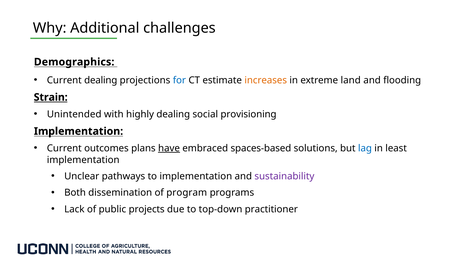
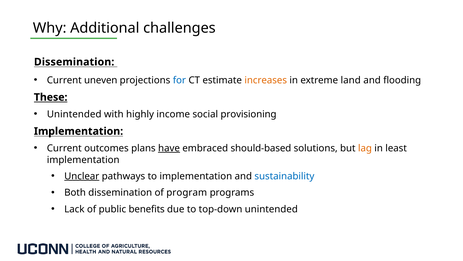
Demographics: Demographics -> Dissemination (74, 62)
Current dealing: dealing -> uneven (101, 80)
Strain: Strain -> These (51, 97)
highly dealing: dealing -> income (173, 114)
spaces-based: spaces-based -> should-based (261, 148)
lag colour: blue -> orange (365, 148)
Unclear underline: none -> present (82, 176)
sustainability colour: purple -> blue (284, 176)
projects: projects -> benefits (147, 209)
top-down practitioner: practitioner -> unintended (271, 209)
